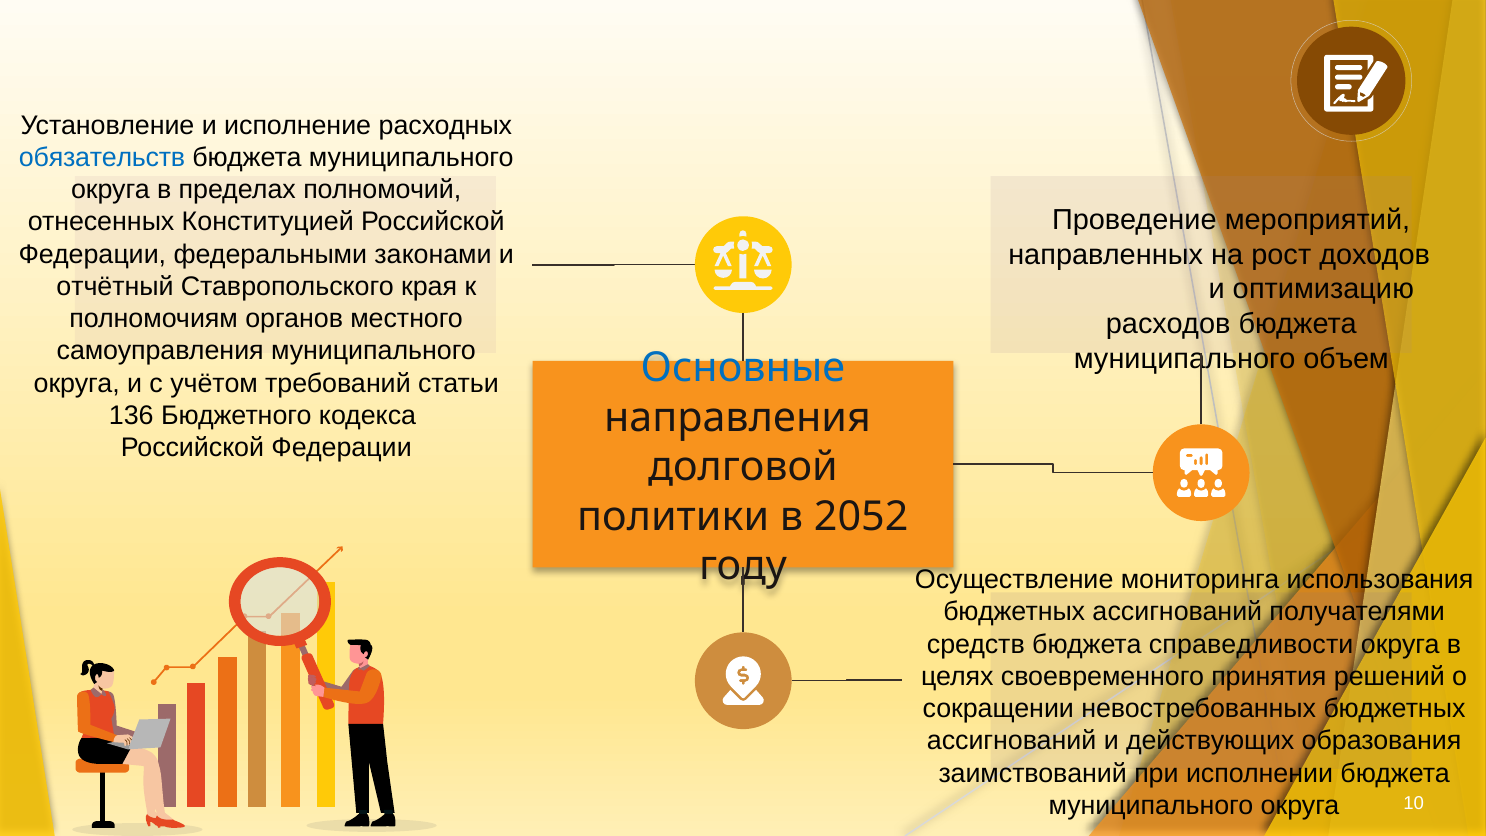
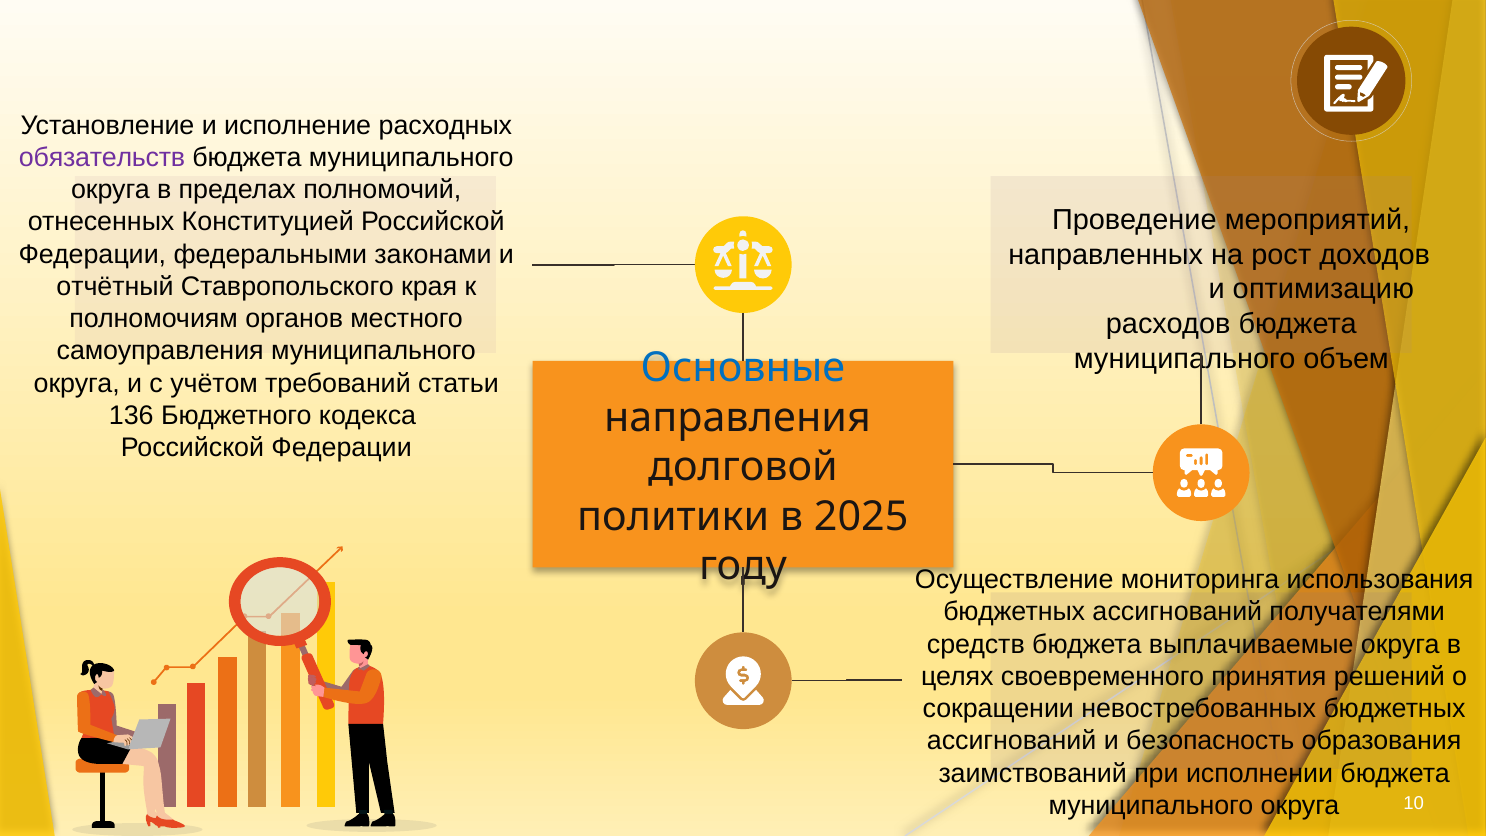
обязательств colour: blue -> purple (102, 158)
2052: 2052 -> 2025 (861, 517)
справедливости: справедливости -> выплачиваемые (1251, 644)
действующих: действующих -> безопасность (1210, 741)
